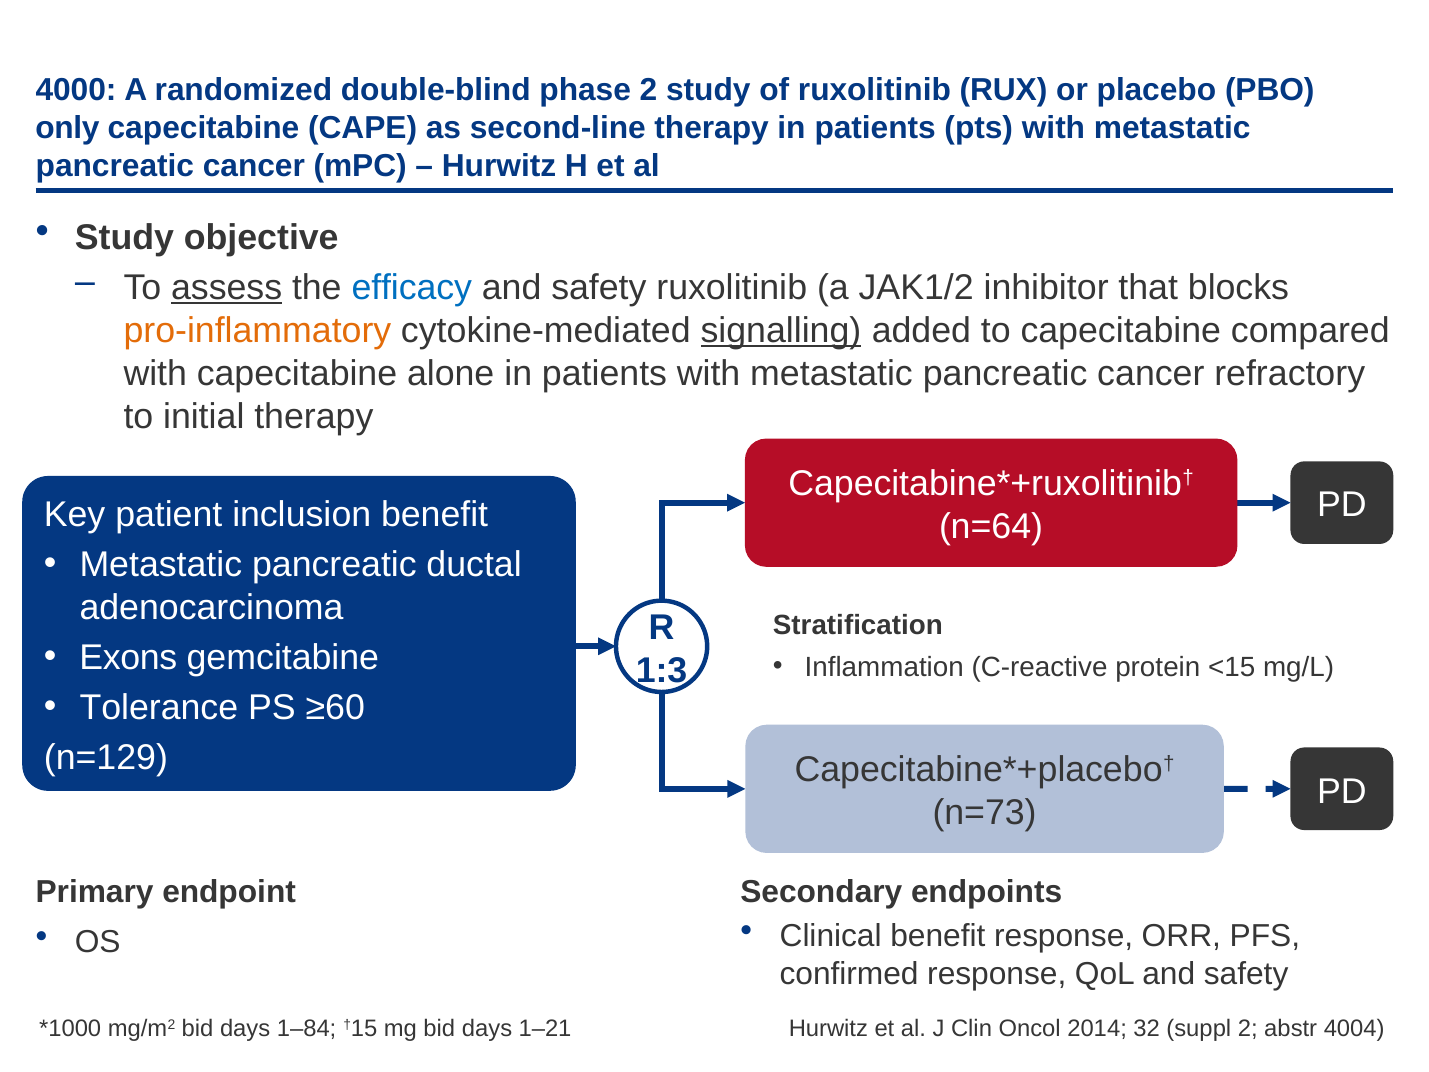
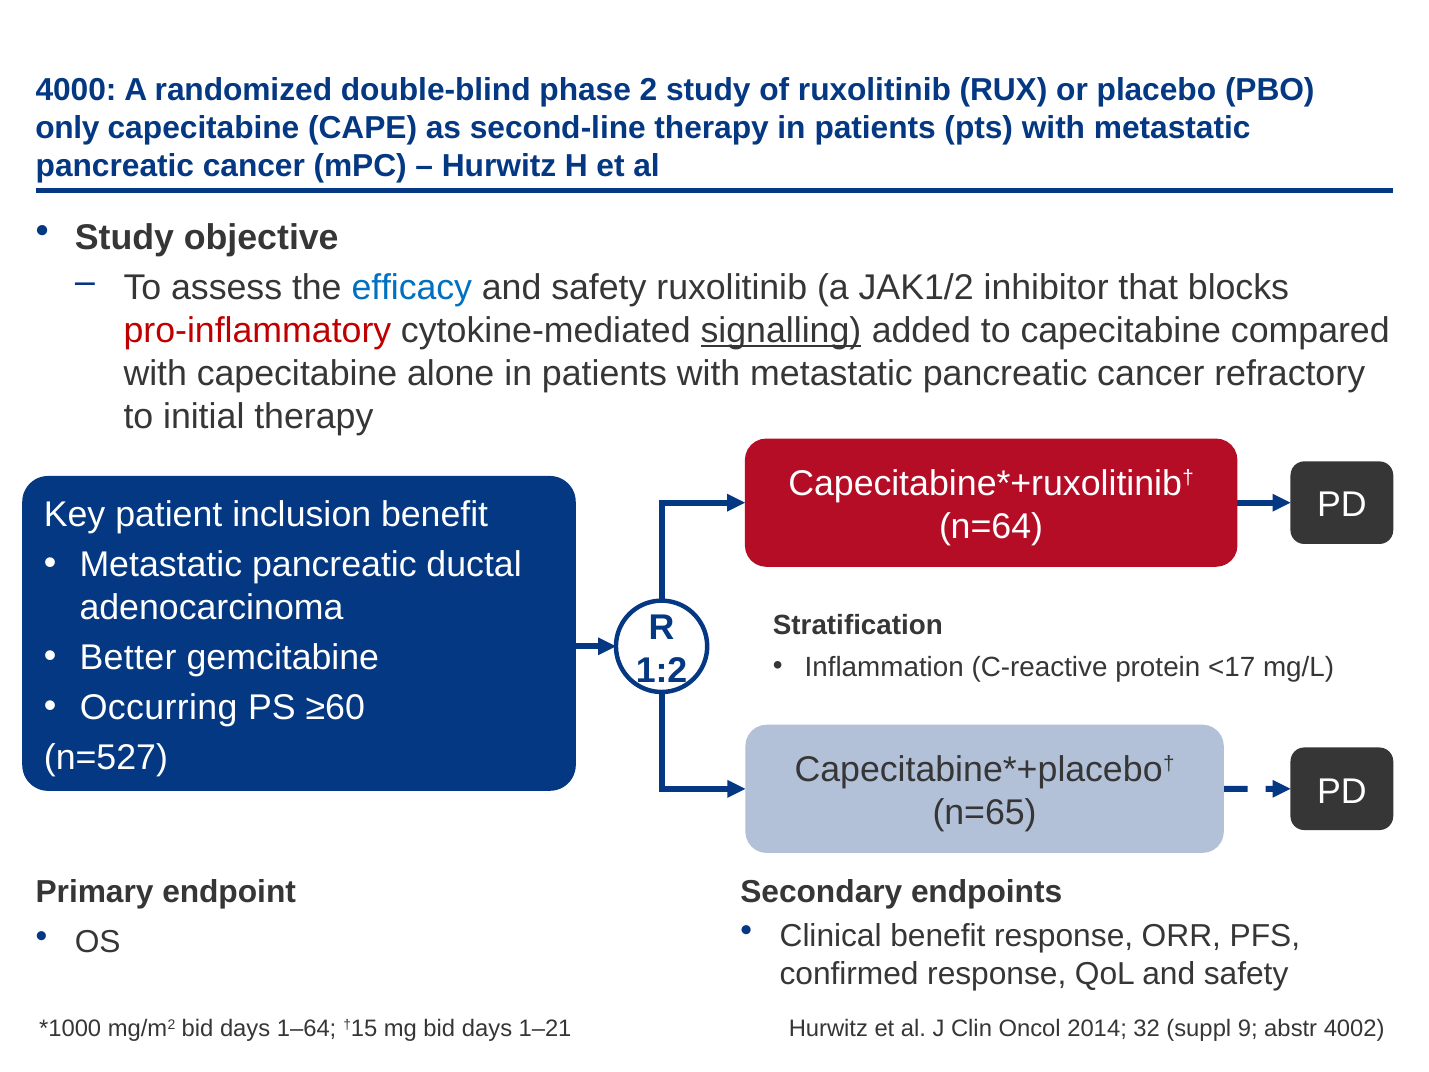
assess underline: present -> none (227, 288)
pro-inflammatory colour: orange -> red (257, 330)
Exons: Exons -> Better (128, 657)
<15: <15 -> <17 (1232, 667)
1:3: 1:3 -> 1:2 (662, 670)
Tolerance: Tolerance -> Occurring (159, 707)
n=129: n=129 -> n=527 (106, 757)
n=73: n=73 -> n=65 (985, 813)
1–84: 1–84 -> 1–64 (307, 1028)
suppl 2: 2 -> 9 (1248, 1028)
4004: 4004 -> 4002 (1354, 1028)
